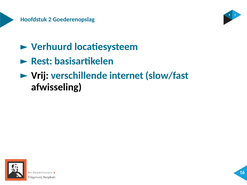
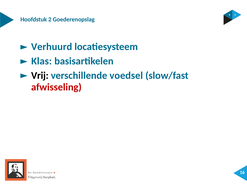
Rest: Rest -> Klas (42, 61)
internet: internet -> voedsel (126, 76)
afwisseling colour: black -> red (56, 87)
